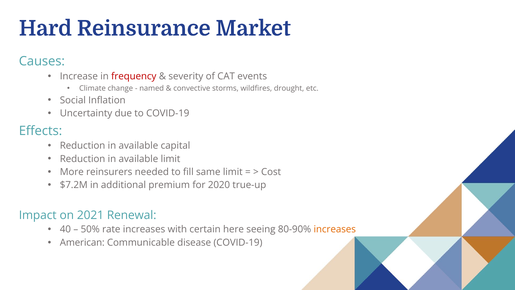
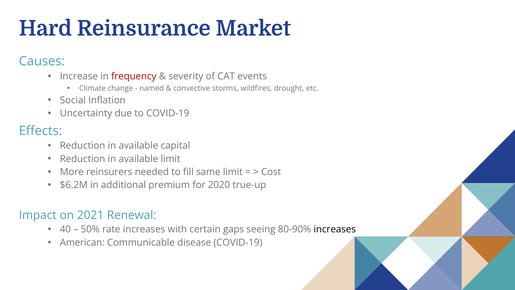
$7.2M: $7.2M -> $6.2M (74, 185)
here: here -> gaps (234, 229)
increases colour: orange -> black (335, 229)
